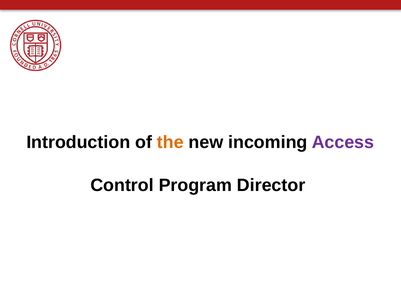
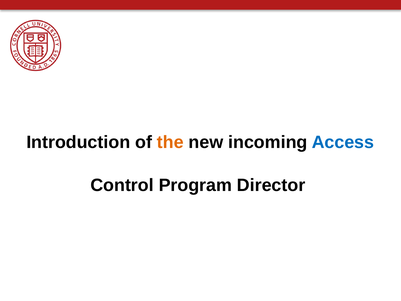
Access colour: purple -> blue (343, 142)
